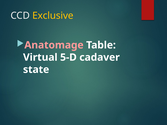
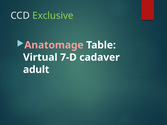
Exclusive colour: yellow -> light green (53, 16)
5-D: 5-D -> 7-D (68, 57)
state: state -> adult (36, 70)
